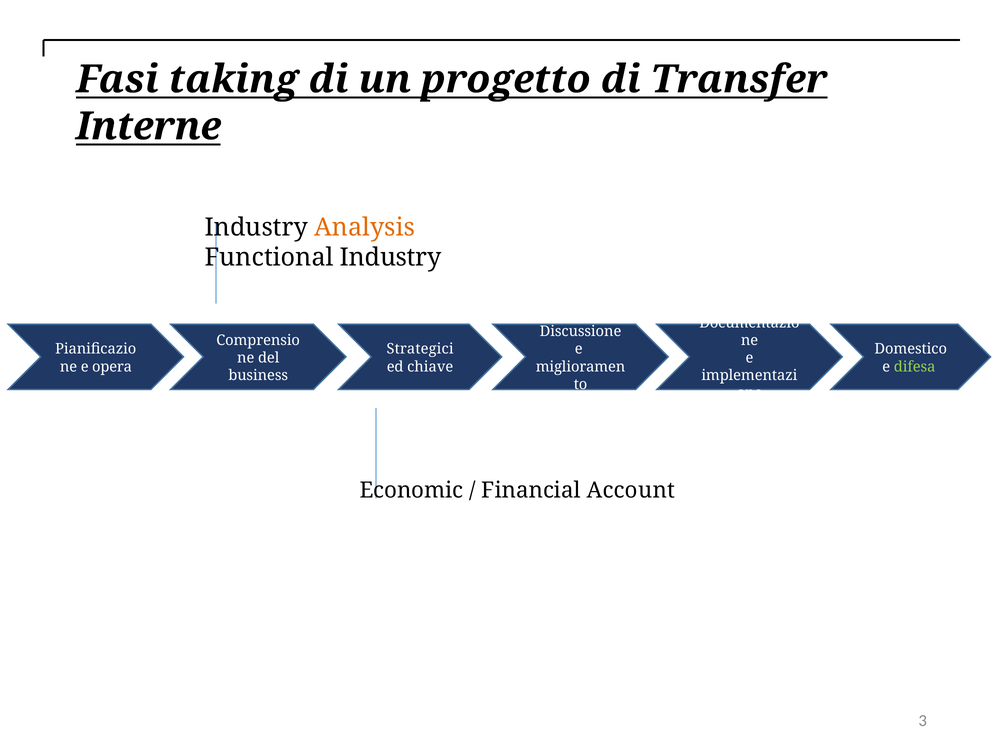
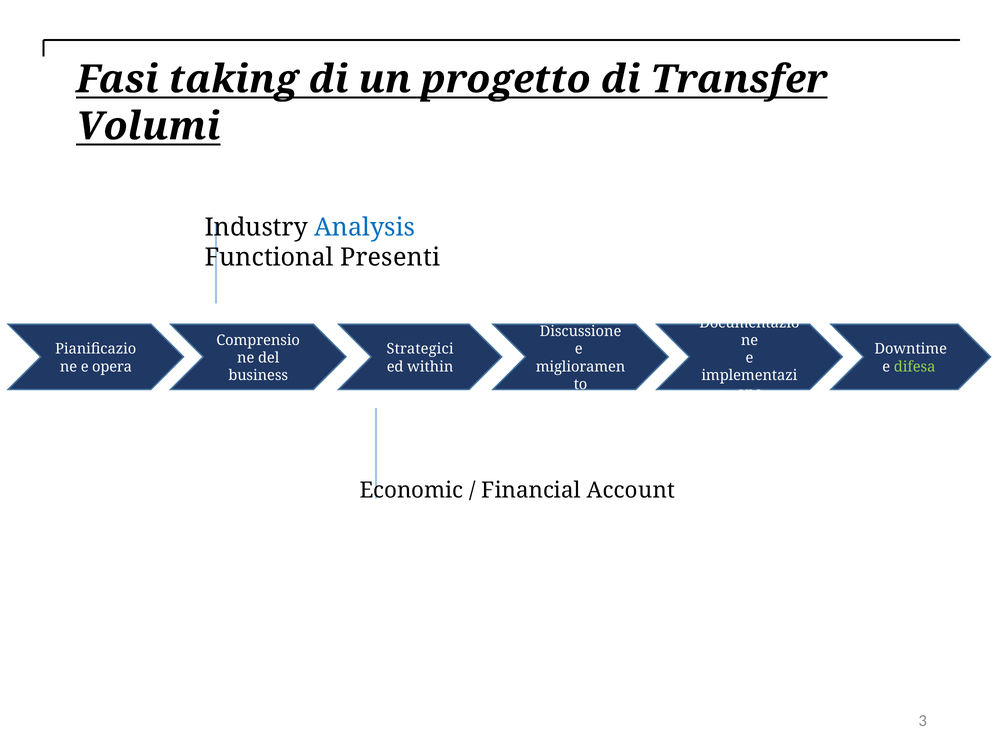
Interne: Interne -> Volumi (148, 126)
Analysis colour: orange -> blue (365, 227)
Functional Industry: Industry -> Presenti (390, 257)
Domestico: Domestico -> Downtime (911, 349)
chiave: chiave -> within (430, 366)
